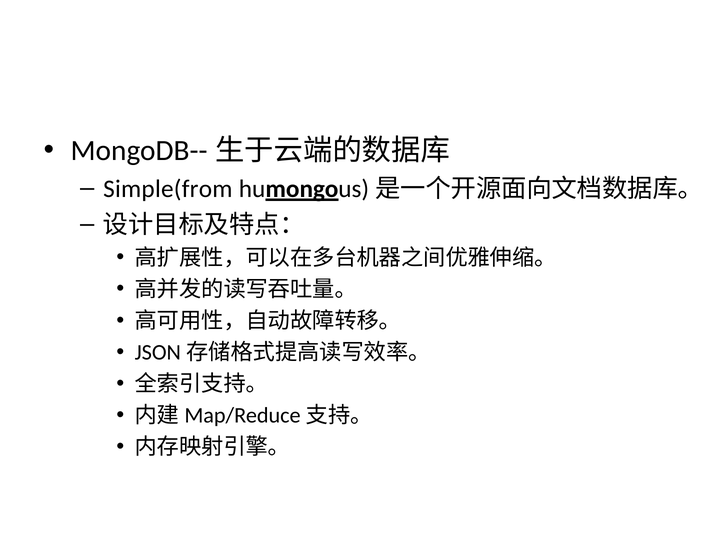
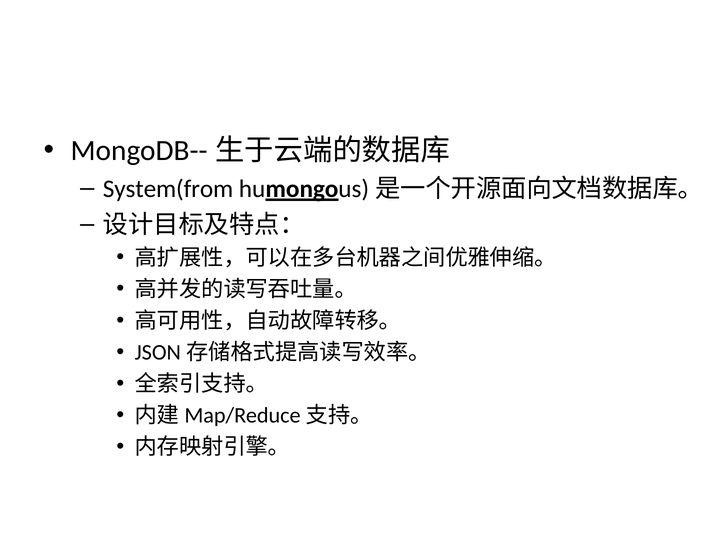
Simple(from: Simple(from -> System(from (168, 189)
